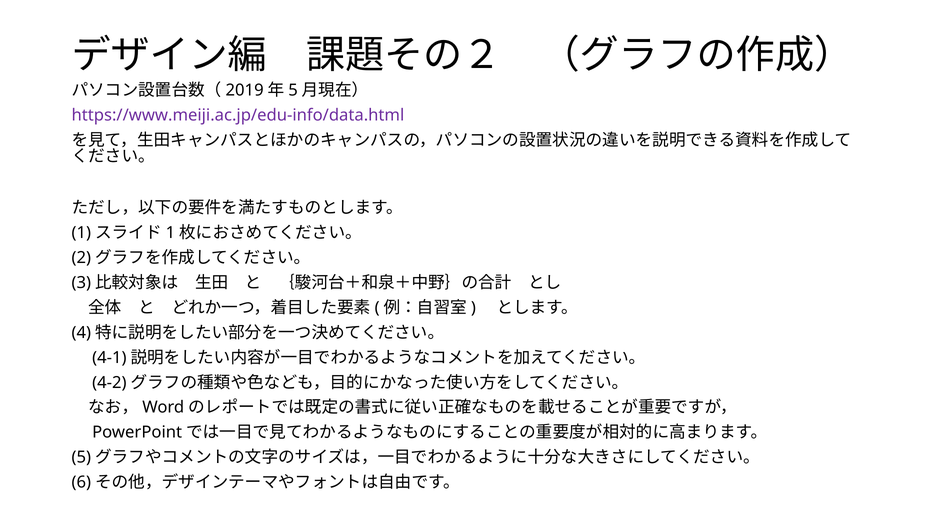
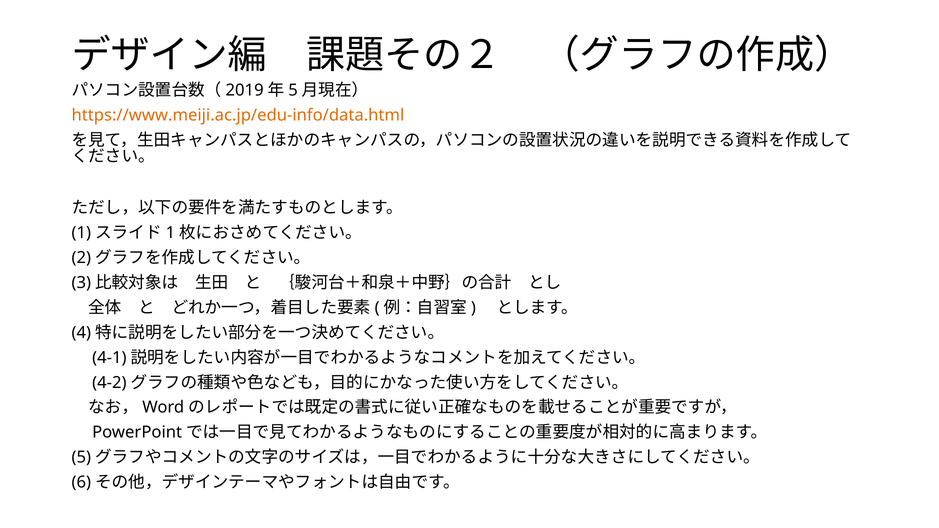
https://www.meiji.ac.jp/edu-info/data.html colour: purple -> orange (238, 115)
